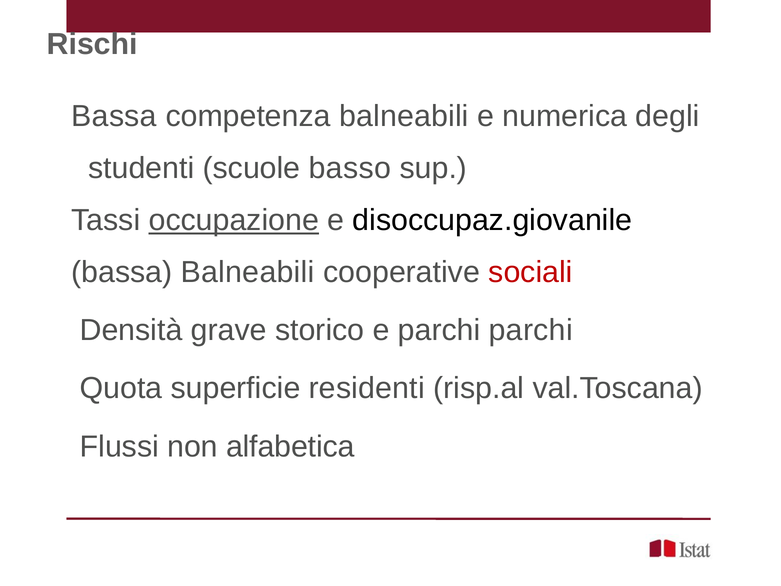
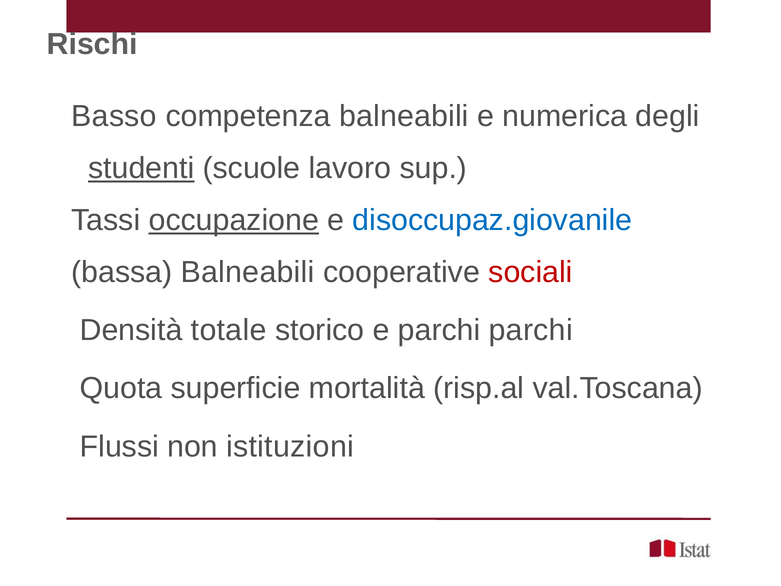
Bassa: Bassa -> Basso (114, 116)
studenti underline: none -> present (141, 168)
basso: basso -> lavoro (350, 168)
disoccupaz.giovanile colour: black -> blue (492, 220)
grave: grave -> totale (229, 330)
residenti: residenti -> mortalità (367, 388)
alfabetica: alfabetica -> istituzioni (290, 446)
